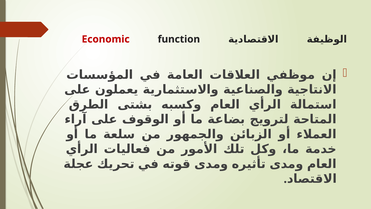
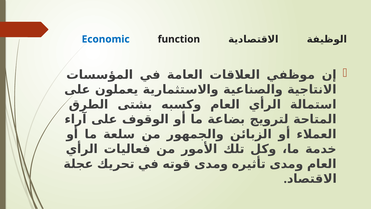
Economic colour: red -> blue (106, 39)
